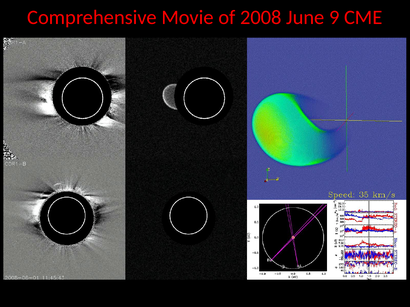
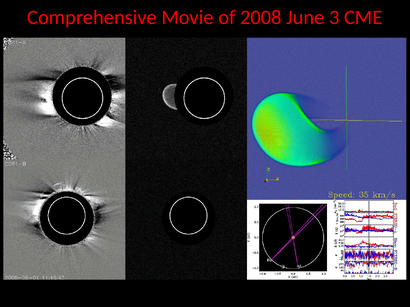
9: 9 -> 3 (334, 17)
